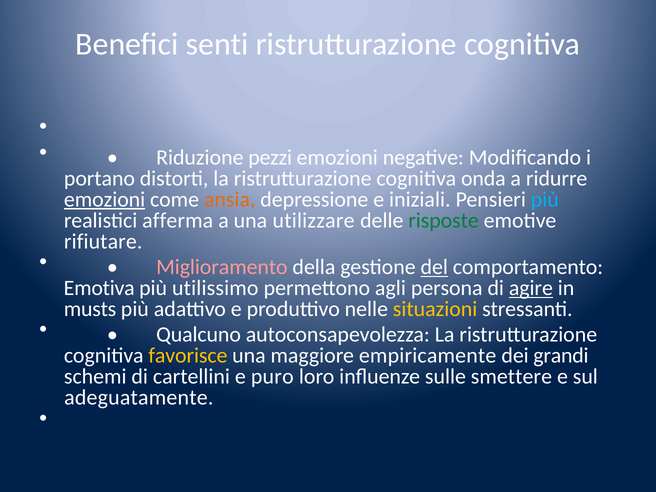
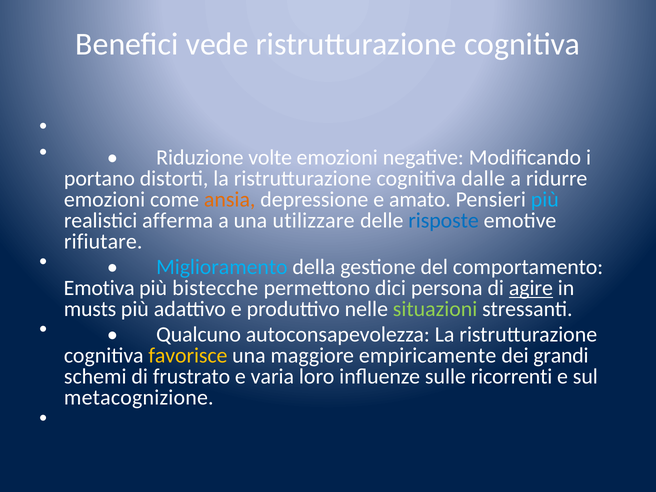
senti: senti -> vede (217, 44)
pezzi: pezzi -> volte (270, 158)
onda: onda -> dalle (483, 179)
emozioni underline: present -> none (105, 199)
iniziali: iniziali -> amato (420, 199)
risposte colour: green -> blue (444, 220)
Miglioramento colour: pink -> light blue (222, 267)
del underline: present -> none (434, 267)
utilissimo: utilissimo -> bistecche (215, 288)
agli: agli -> dici (390, 288)
situazioni colour: yellow -> light green (435, 309)
cartellini: cartellini -> frustrato (192, 377)
puro: puro -> varia (272, 377)
smettere: smettere -> ricorrenti (512, 377)
adeguatamente: adeguatamente -> metacognizione (139, 398)
